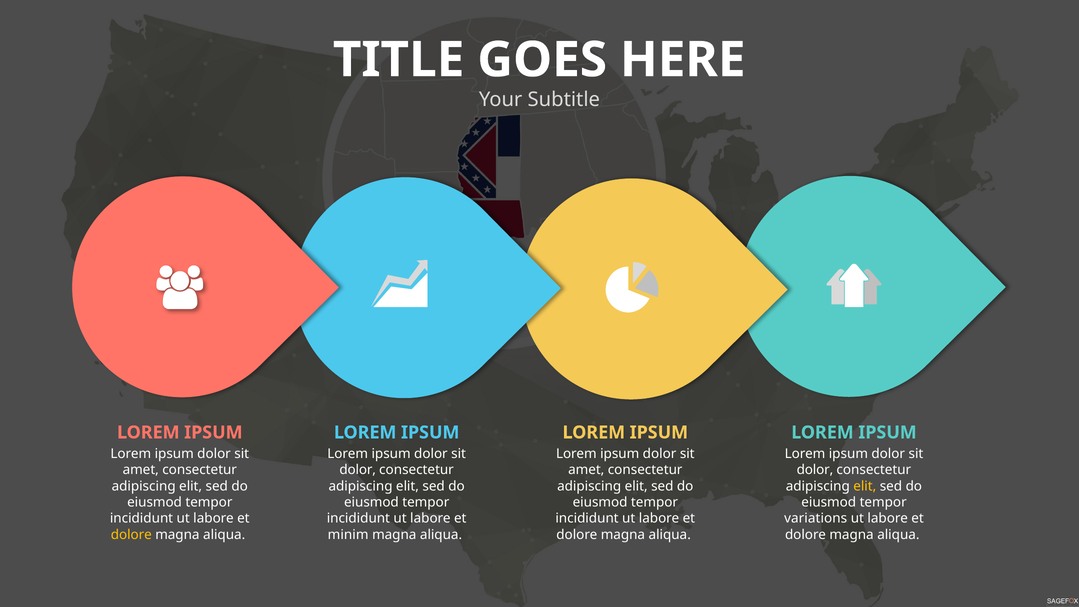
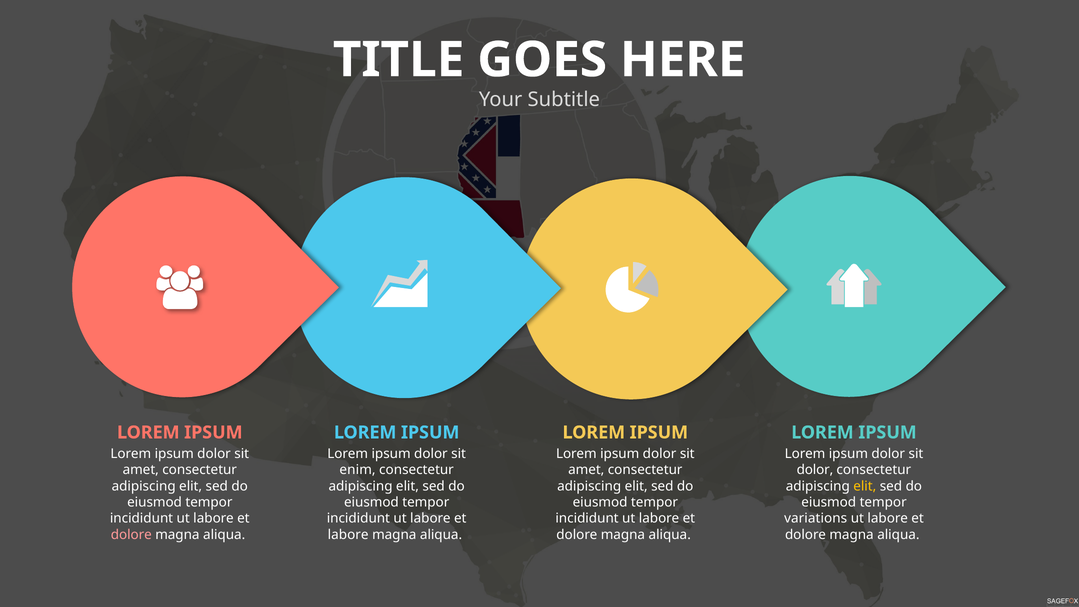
dolor: dolor -> enim (358, 470)
dolore colour: yellow -> pink (131, 535)
minim: minim -> labore (348, 535)
